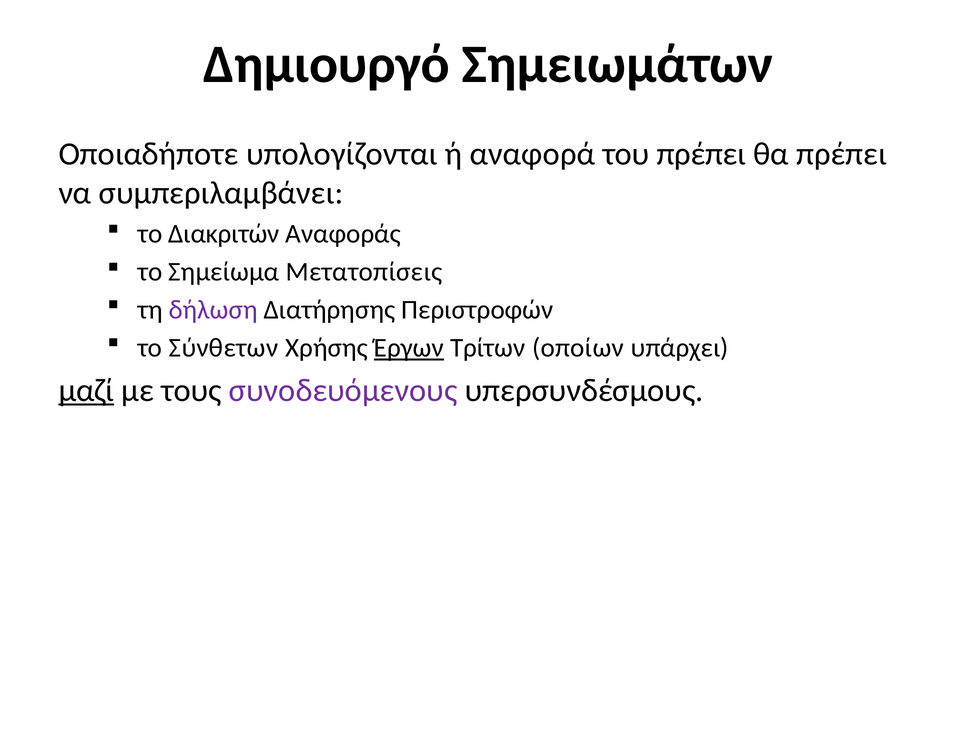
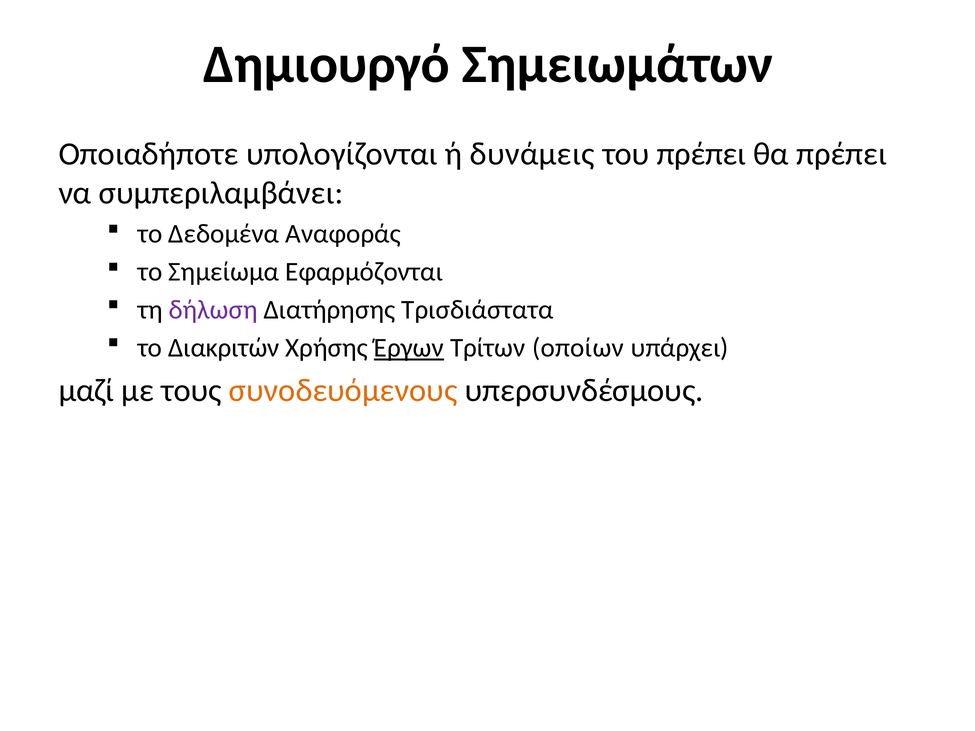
αναφορά: αναφορά -> δυνάμεις (532, 154)
Διακριτών: Διακριτών -> Δεδομένα (224, 234)
Μετατοπίσεις: Μετατοπίσεις -> Εφαρμόζονται (364, 272)
Περιστροφών: Περιστροφών -> Τρισδιάστατα (477, 310)
Σύνθετων: Σύνθετων -> Διακριτών (224, 348)
μαζί underline: present -> none (86, 391)
συνοδευόμενους colour: purple -> orange (343, 391)
